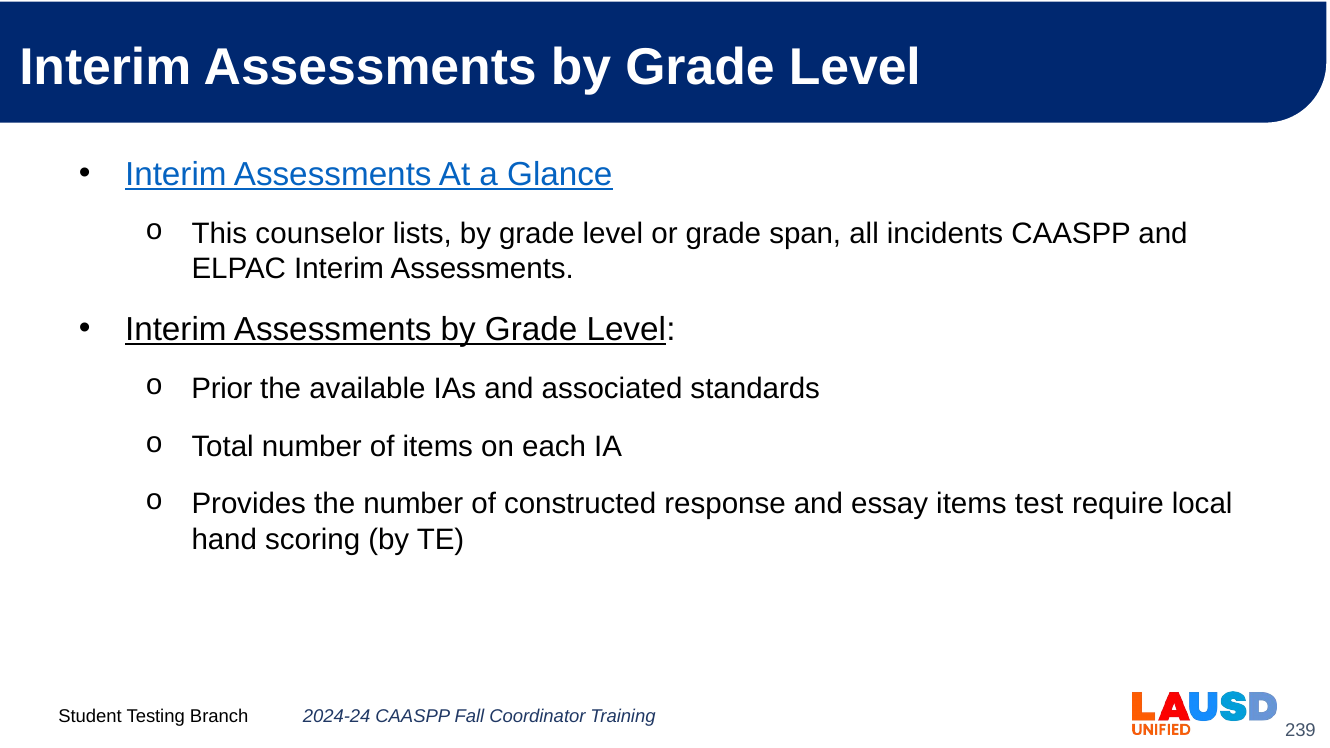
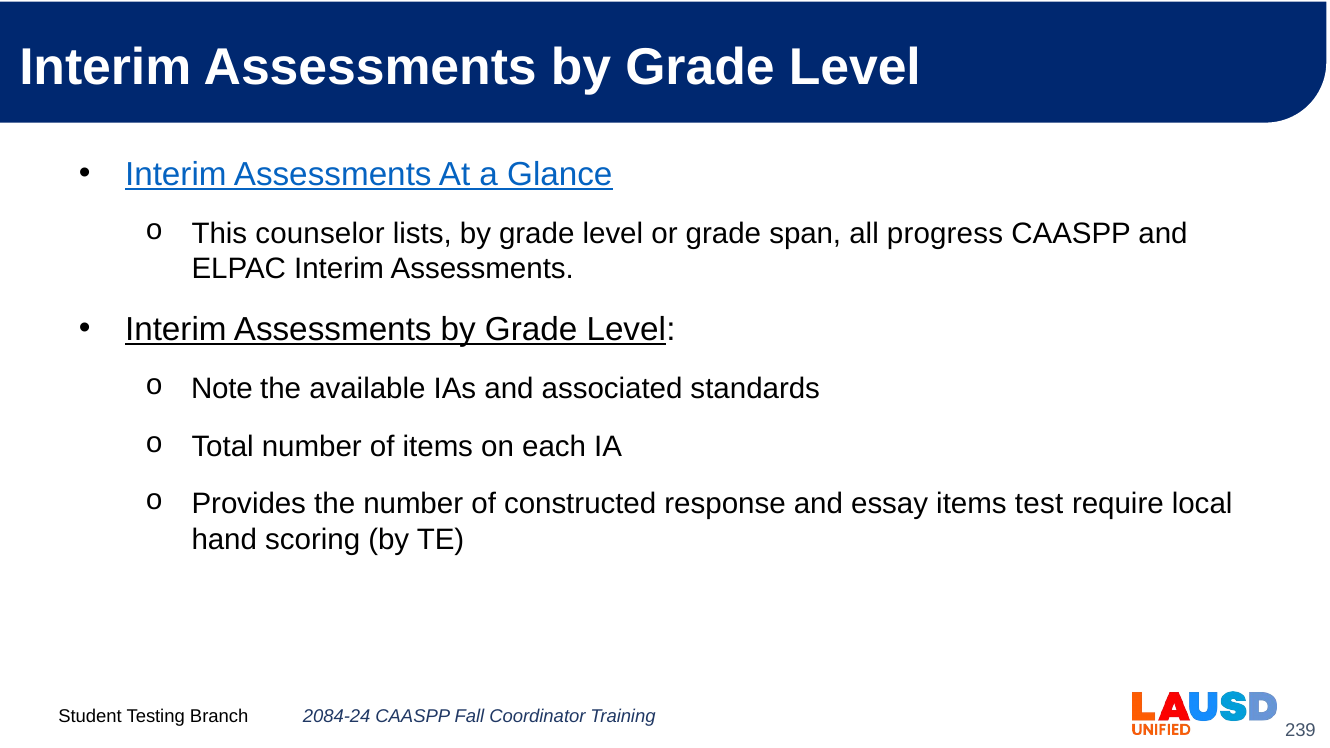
incidents: incidents -> progress (945, 234)
Prior: Prior -> Note (222, 389)
2024-24: 2024-24 -> 2084-24 (337, 717)
